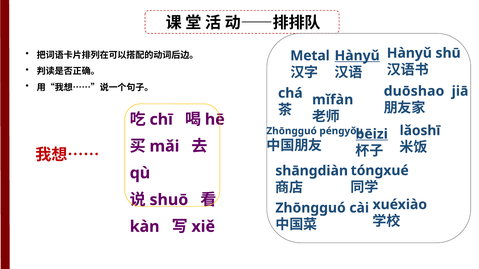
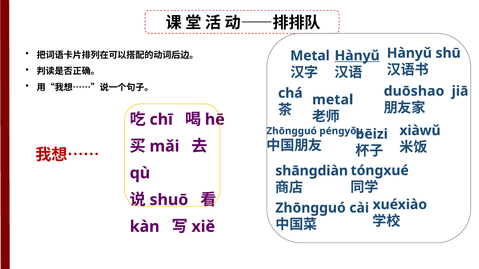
mǐfàn: mǐfàn -> metal (333, 100)
lǎoshī: lǎoshī -> xiàwǔ (420, 131)
bēizi underline: present -> none (372, 134)
